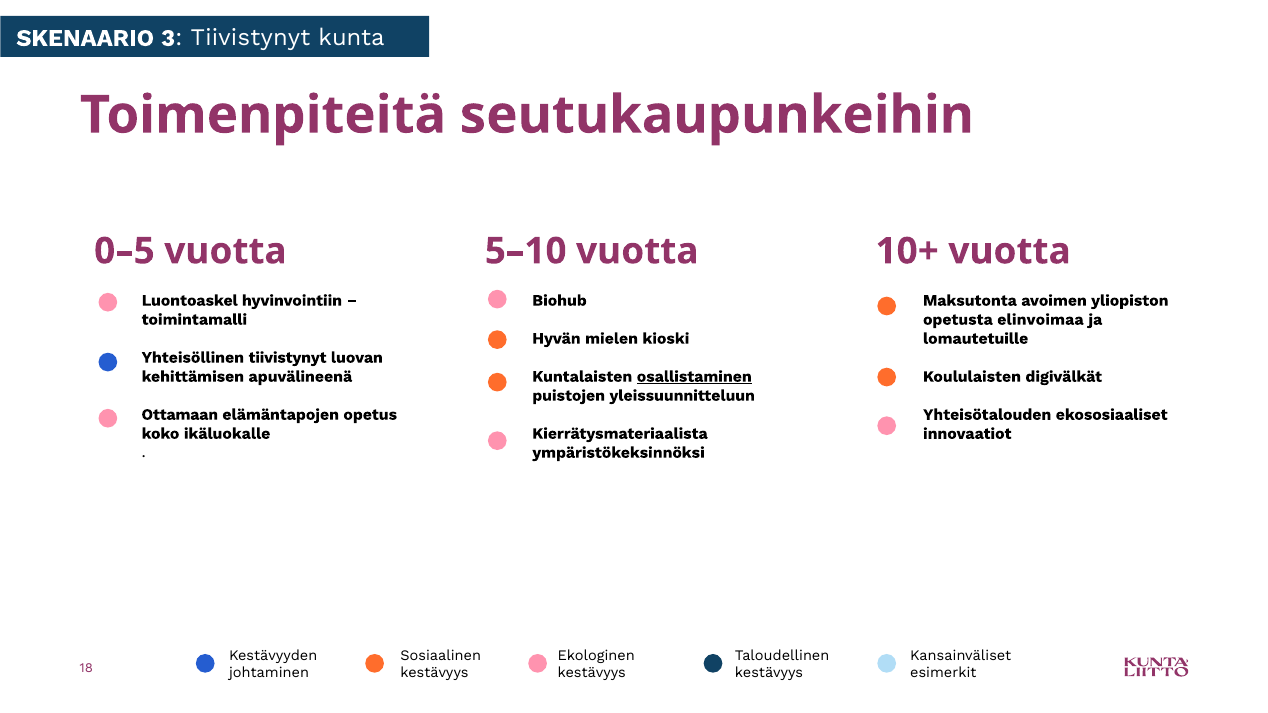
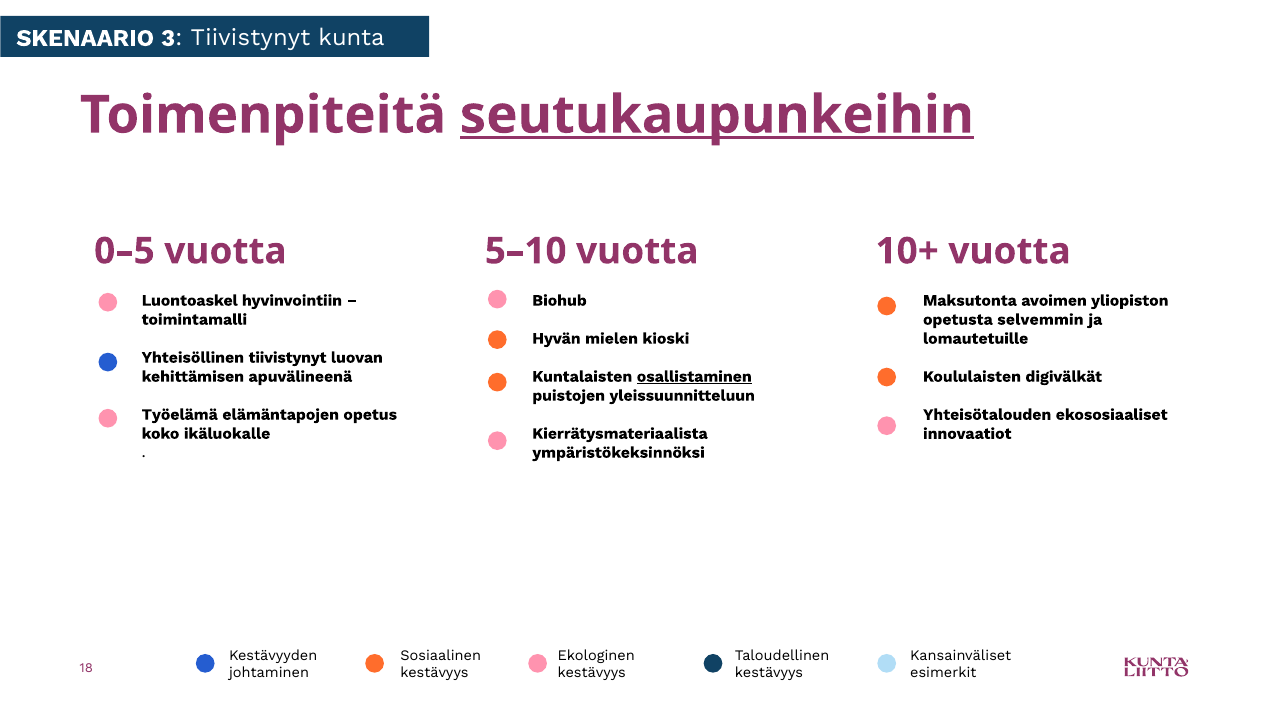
seutukaupunkeihin underline: none -> present (717, 115)
elinvoimaa: elinvoimaa -> selvemmin (1040, 320)
Ottamaan: Ottamaan -> Työelämä (180, 415)
